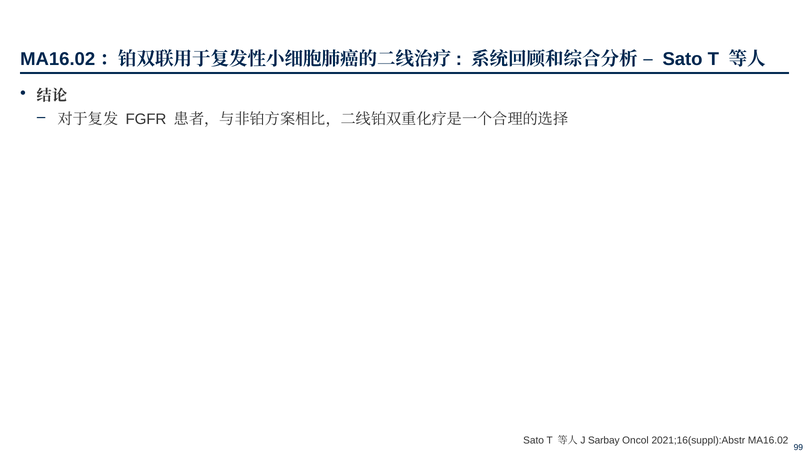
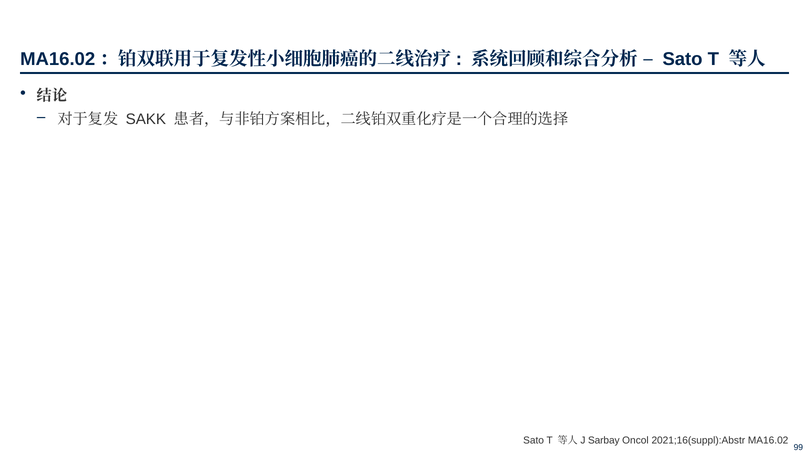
FGFR: FGFR -> SAKK (146, 119)
